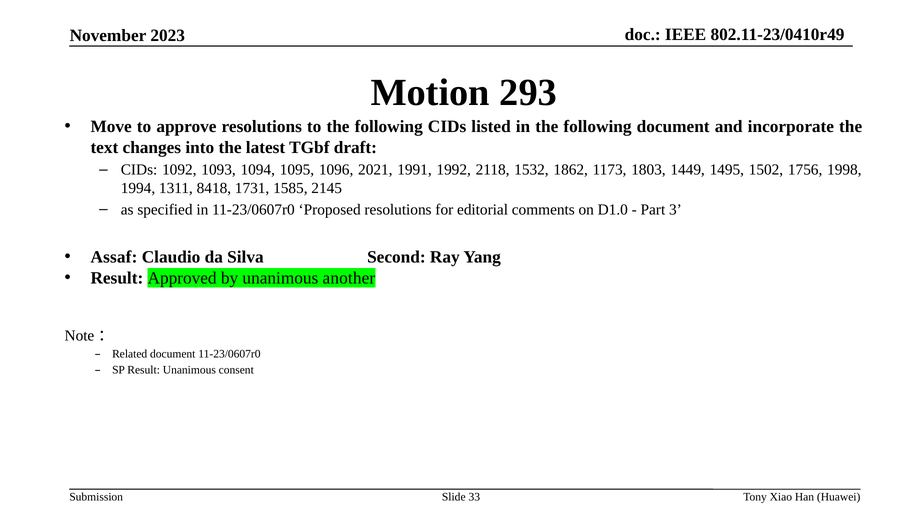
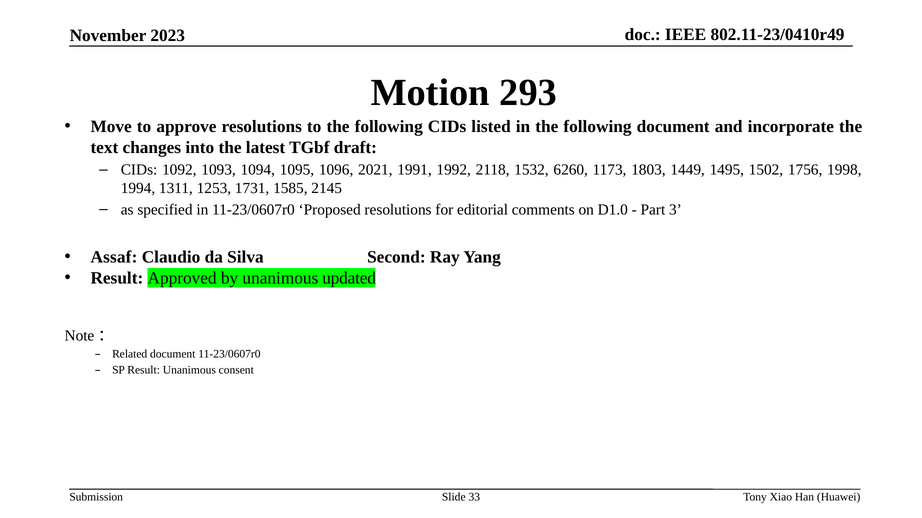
1862: 1862 -> 6260 (571, 170)
8418: 8418 -> 1253 (214, 189)
another: another -> updated (349, 278)
